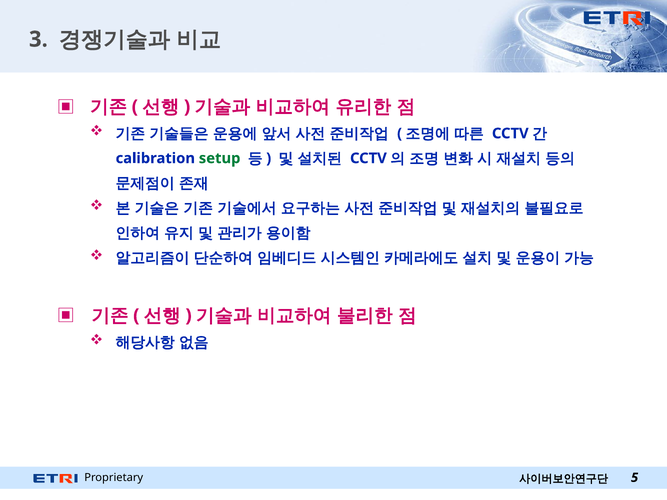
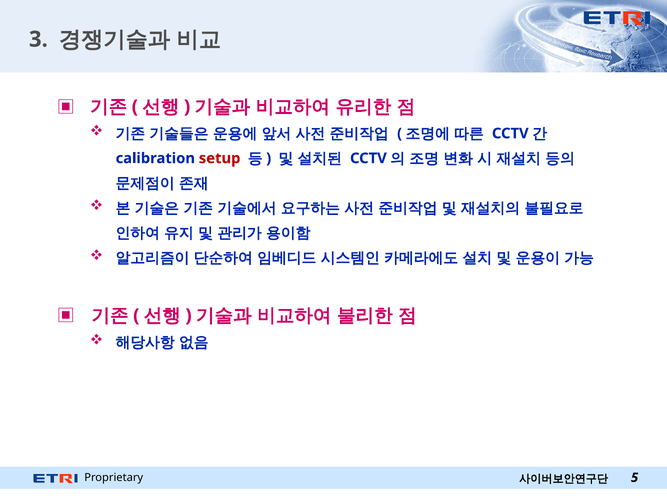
setup colour: green -> red (220, 158)
